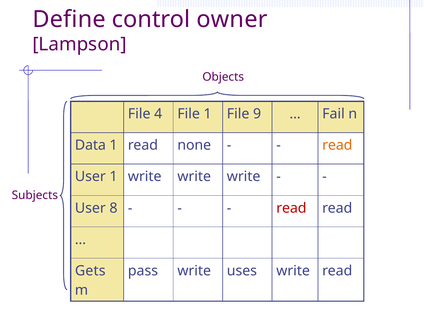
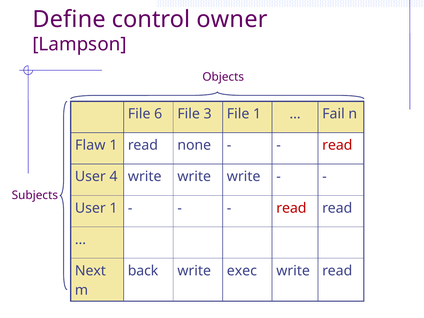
4: 4 -> 6 (158, 114)
File 1: 1 -> 3 (208, 114)
File 9: 9 -> 1 (257, 114)
Data: Data -> Flaw (90, 145)
read colour: orange -> red (337, 145)
User 1: 1 -> 4 (113, 177)
User 8: 8 -> 1 (113, 208)
Gets: Gets -> Next (90, 271)
pass: pass -> back (143, 271)
uses: uses -> exec (242, 271)
